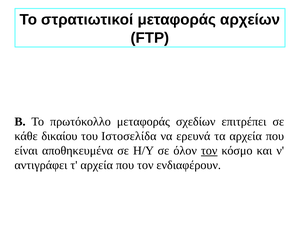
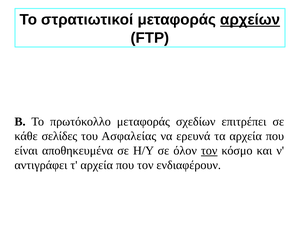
αρχείων underline: none -> present (250, 20)
δικαίου: δικαίου -> σελίδες (59, 136)
Ιστοσελίδα: Ιστοσελίδα -> Ασφαλείας (129, 136)
